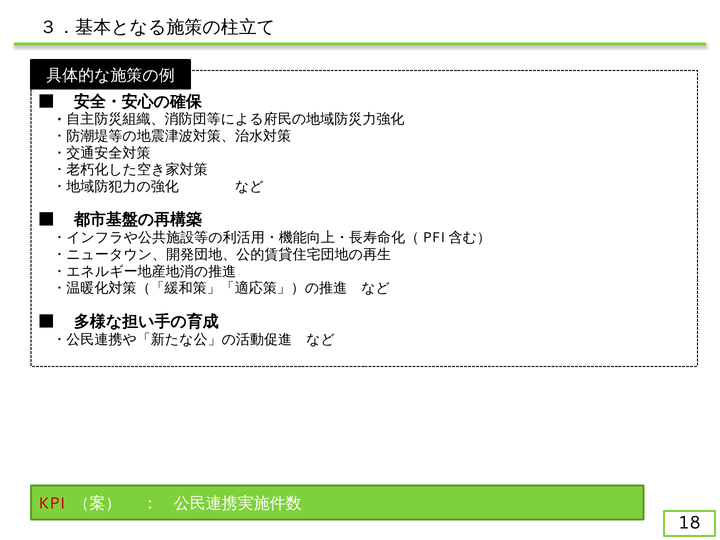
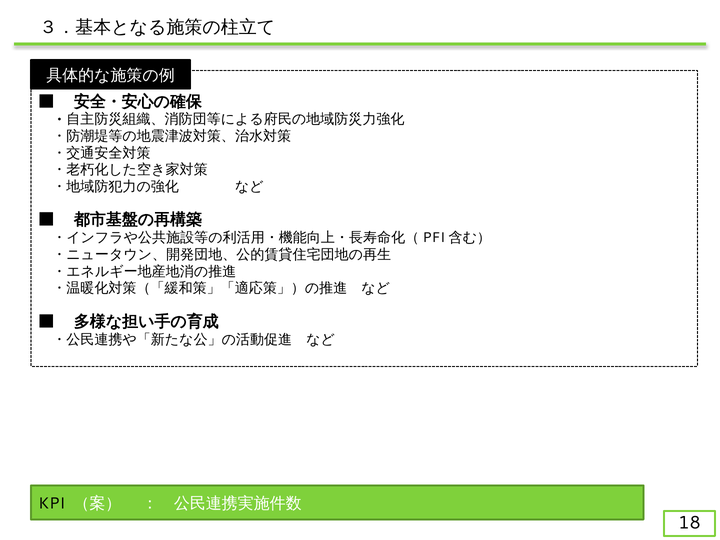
KPI colour: red -> black (52, 504)
